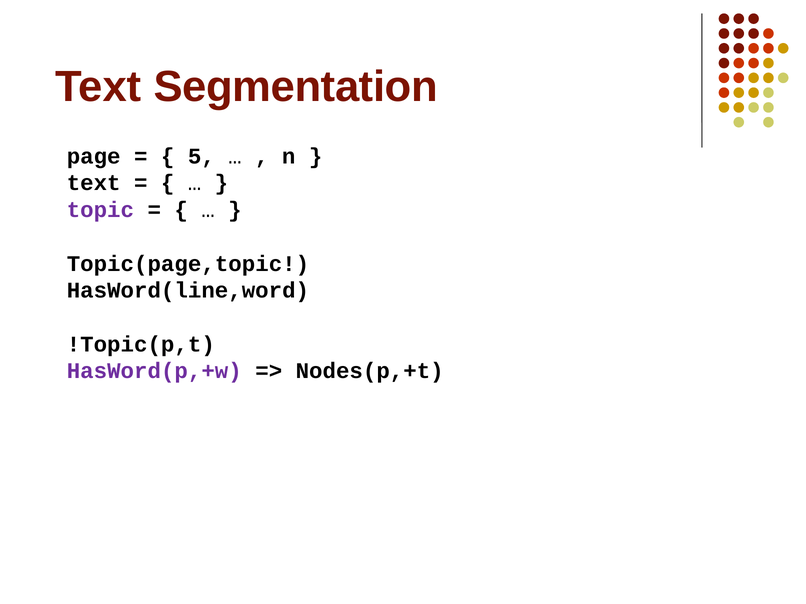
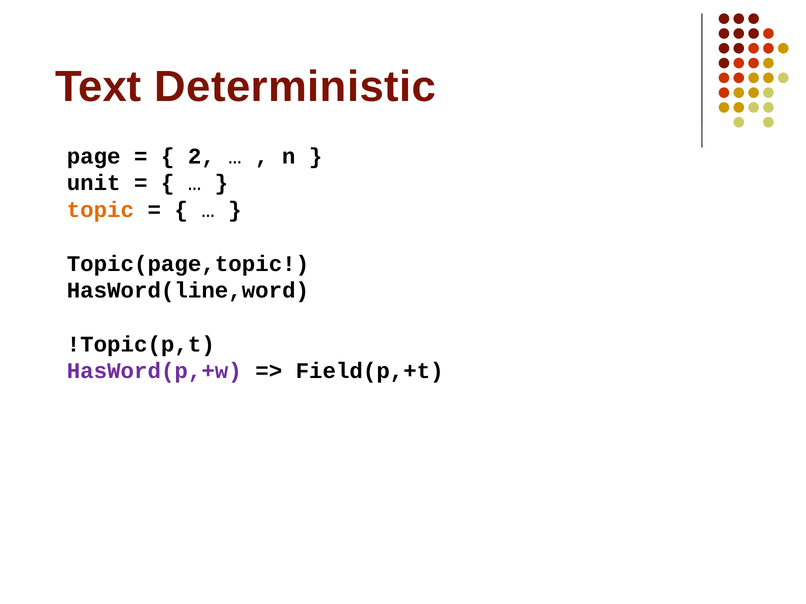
Segmentation: Segmentation -> Deterministic (295, 87)
5: 5 -> 2 (201, 156)
text: text -> unit (94, 183)
topic colour: purple -> orange (100, 210)
Nodes(p,+t: Nodes(p,+t -> Field(p,+t (370, 371)
